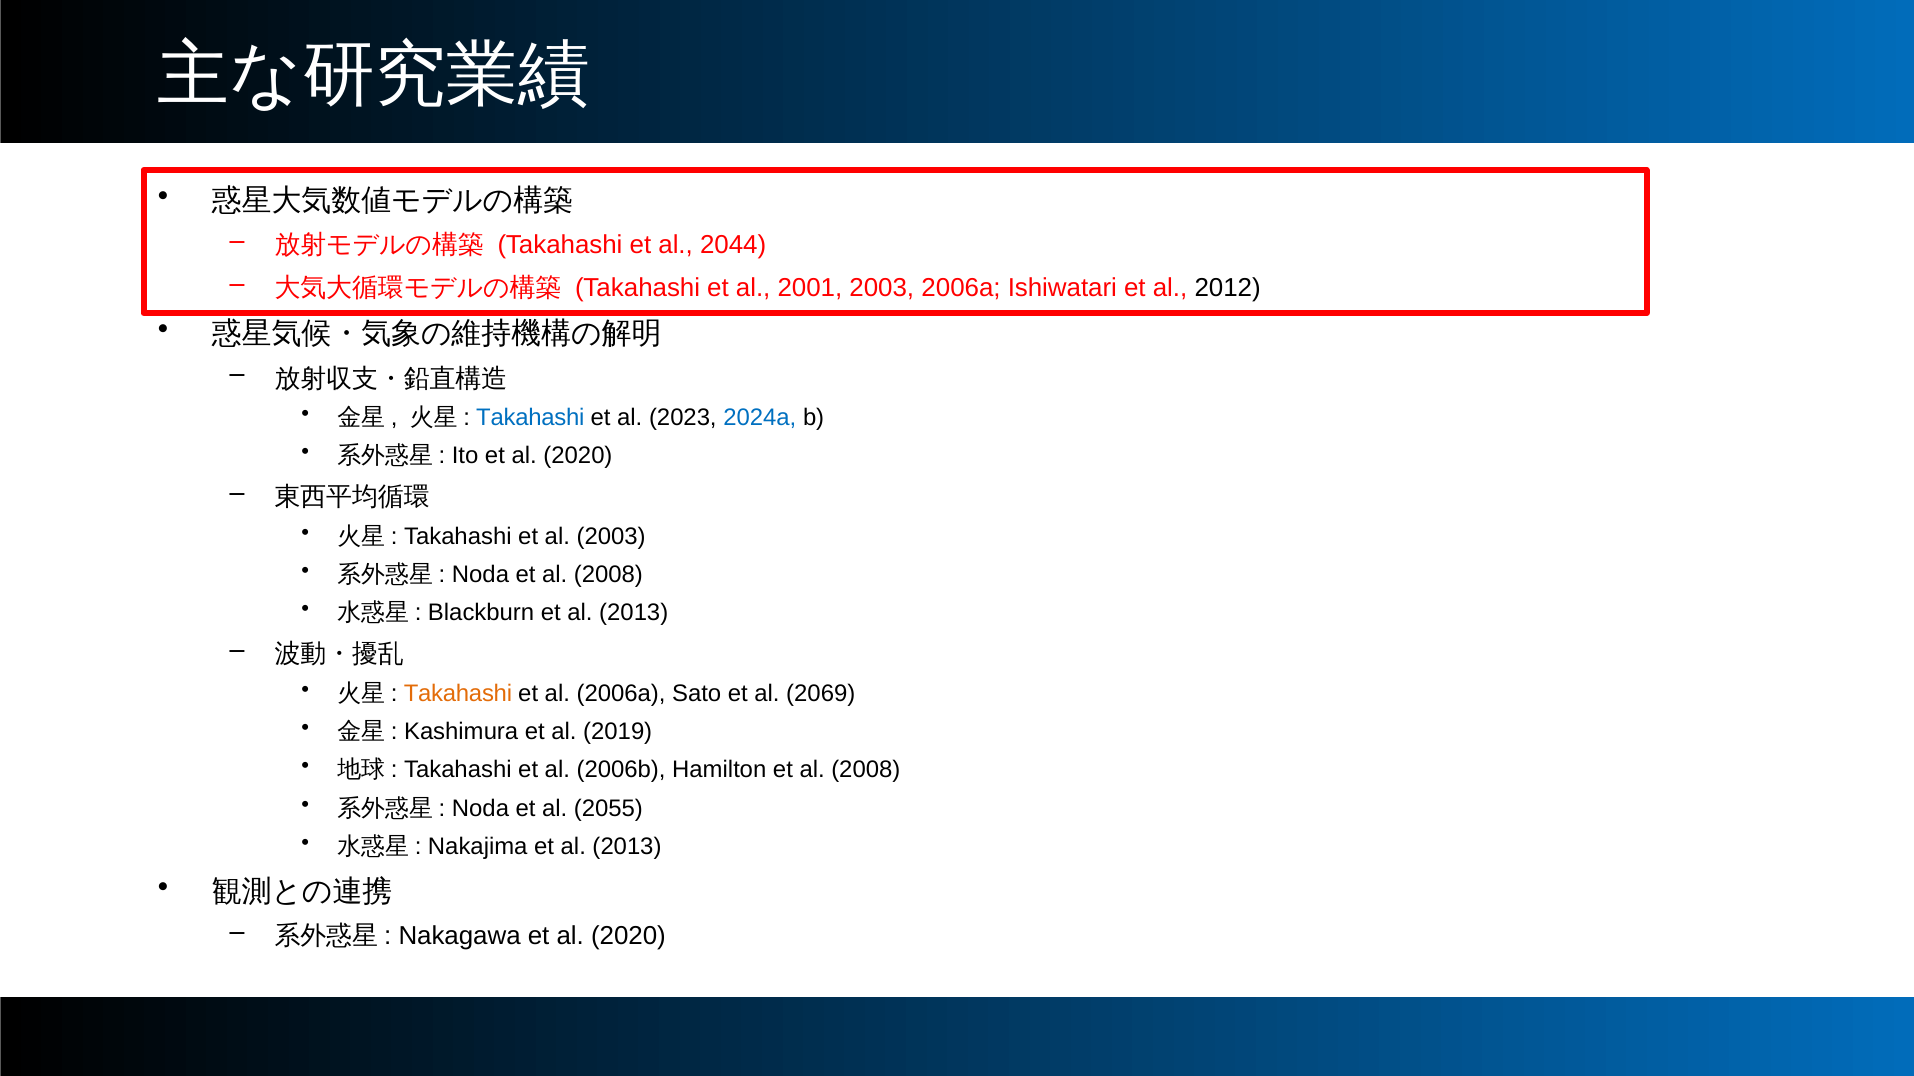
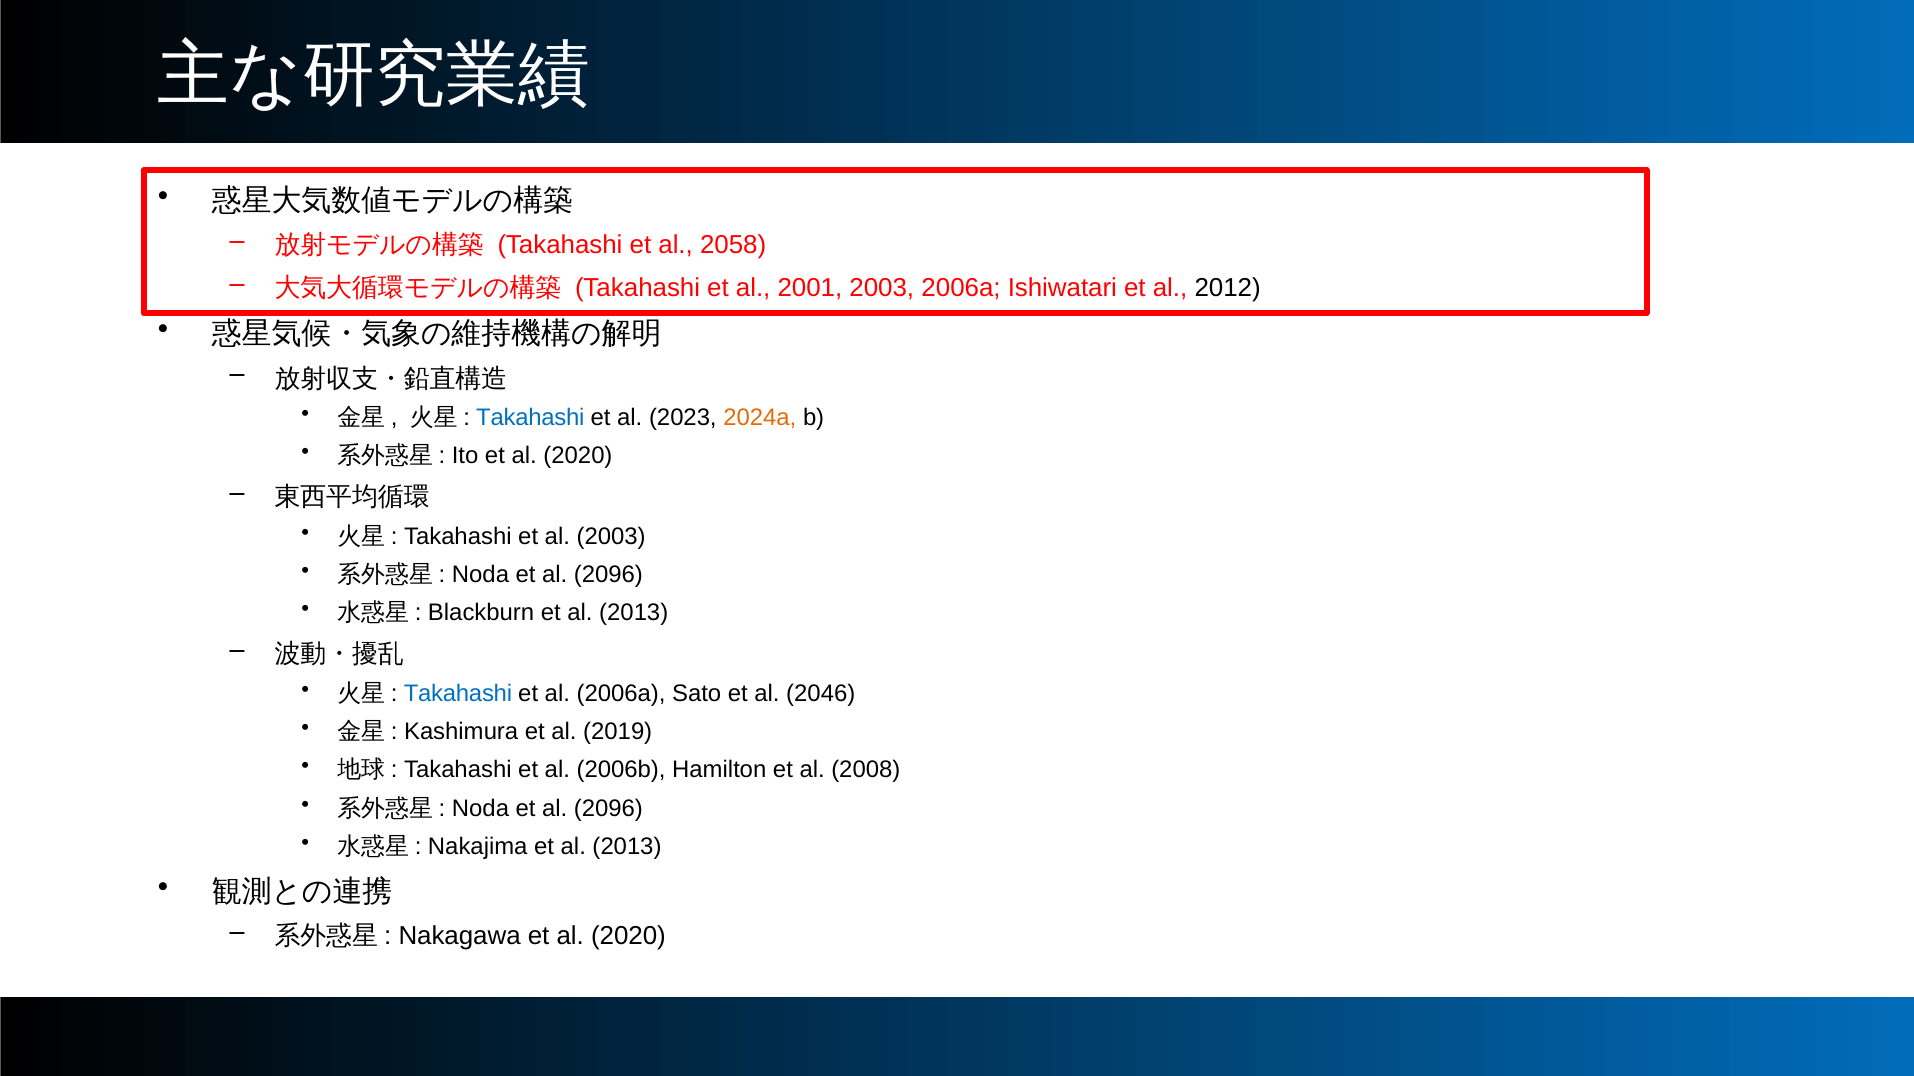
2044: 2044 -> 2058 (733, 245)
2024a colour: blue -> orange (760, 418)
2008: 2008 -> 2096 (608, 575)
Takahashi colour: orange -> blue (458, 694)
2069: 2069 -> 2046 (821, 694)
2055: 2055 -> 2096 (608, 809)
